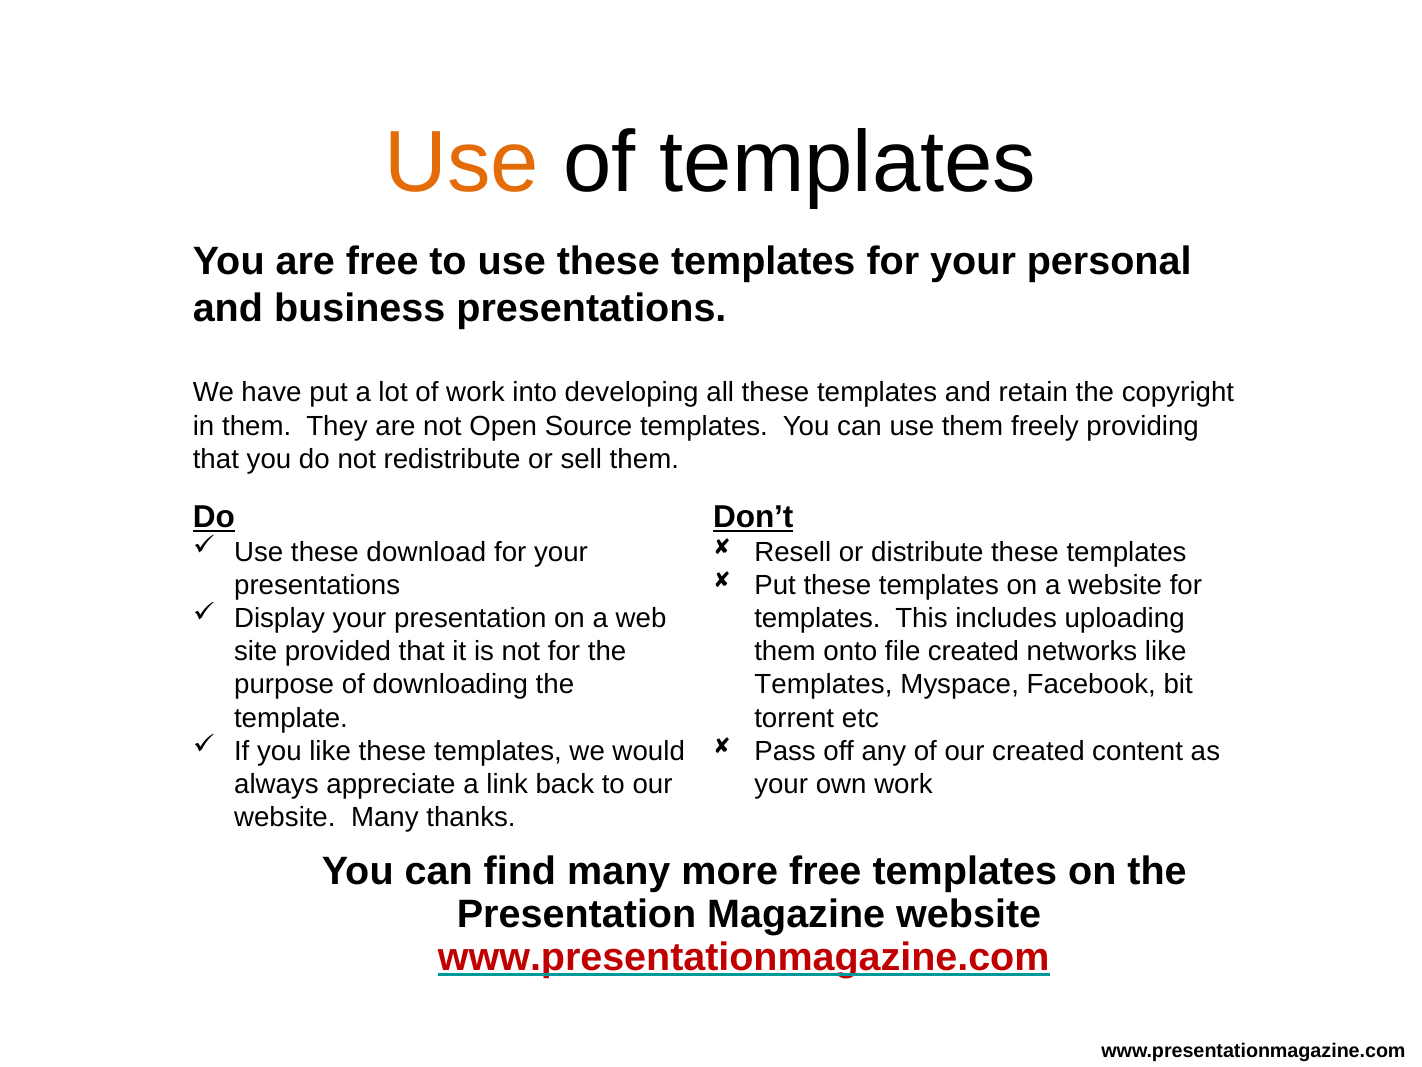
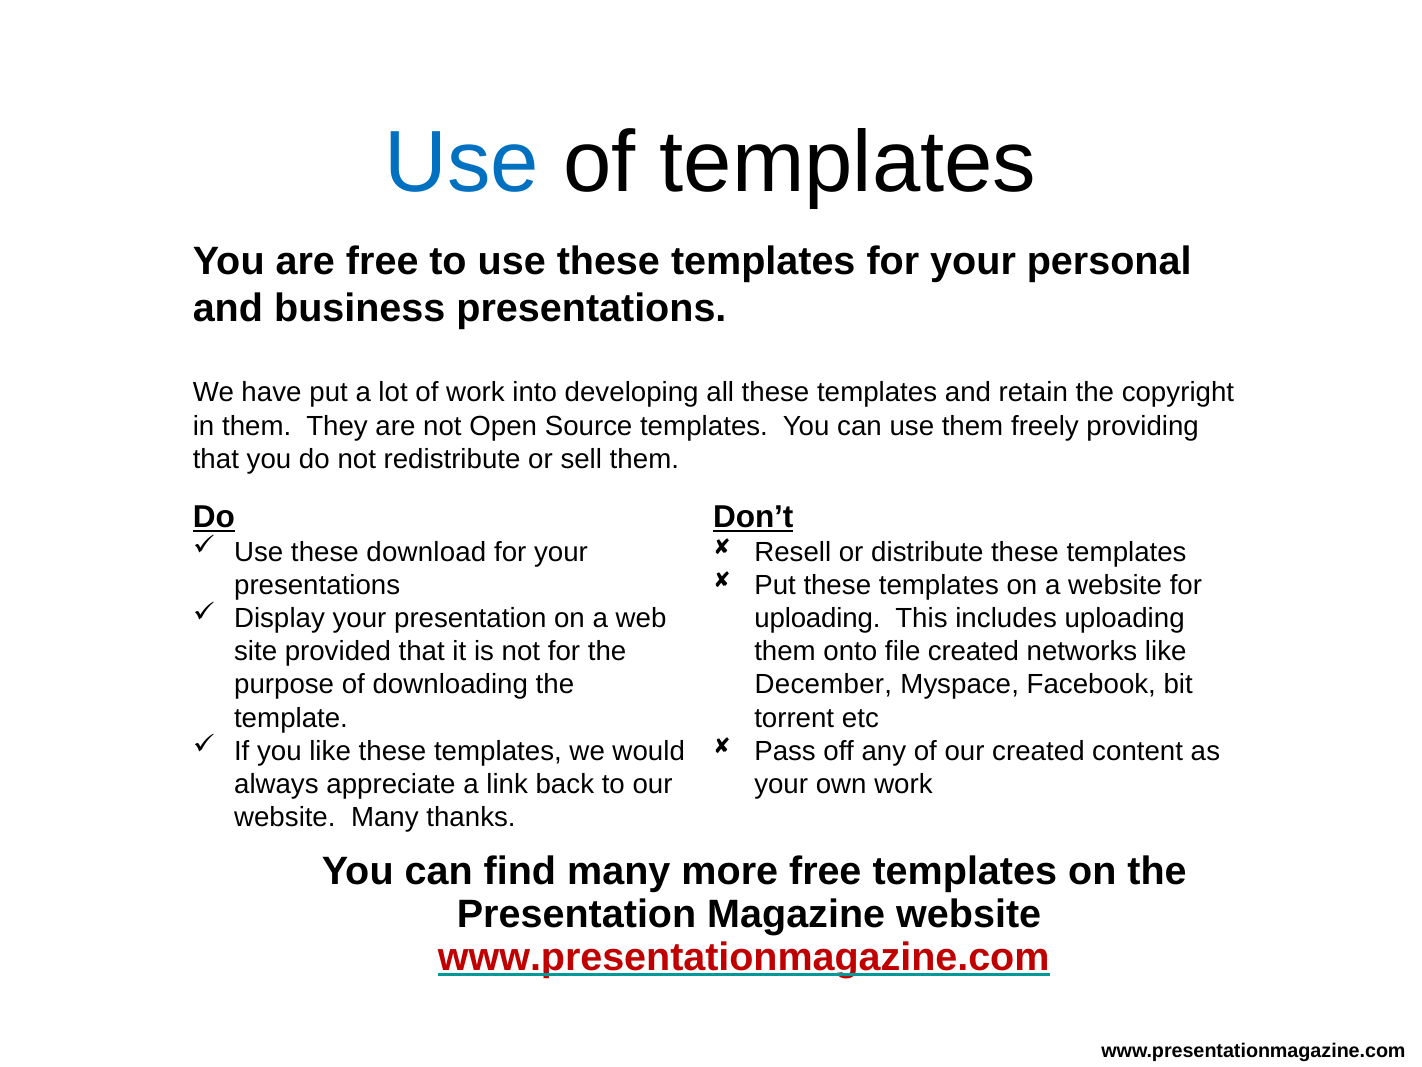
Use colour: orange -> blue (462, 163)
templates: templates -> uploading (817, 618)
Templates: Templates -> December (823, 685)
